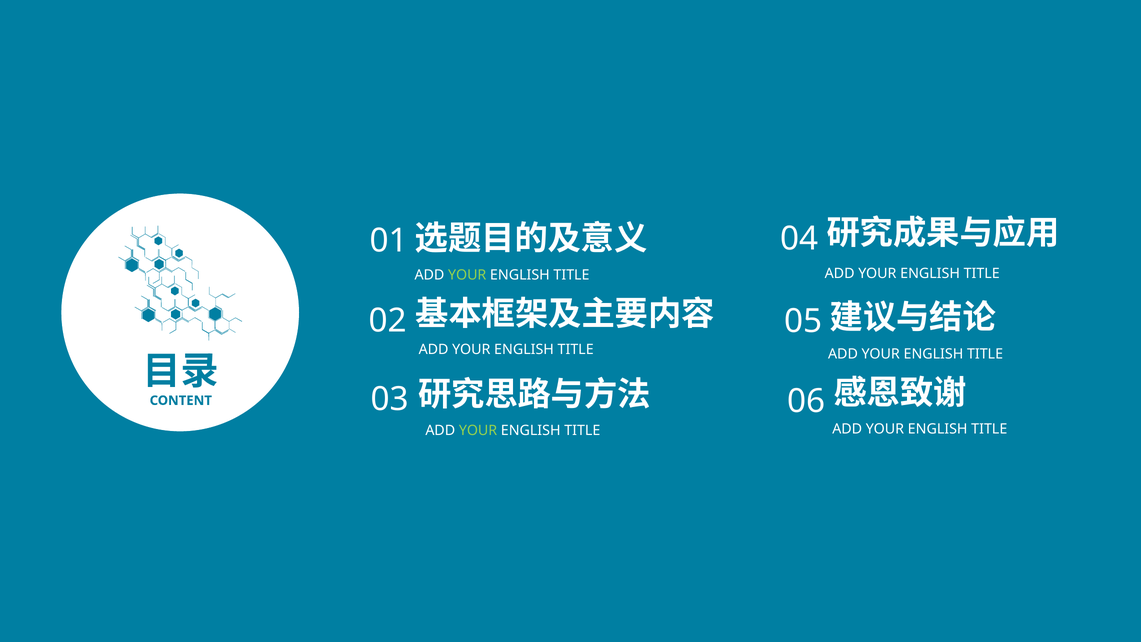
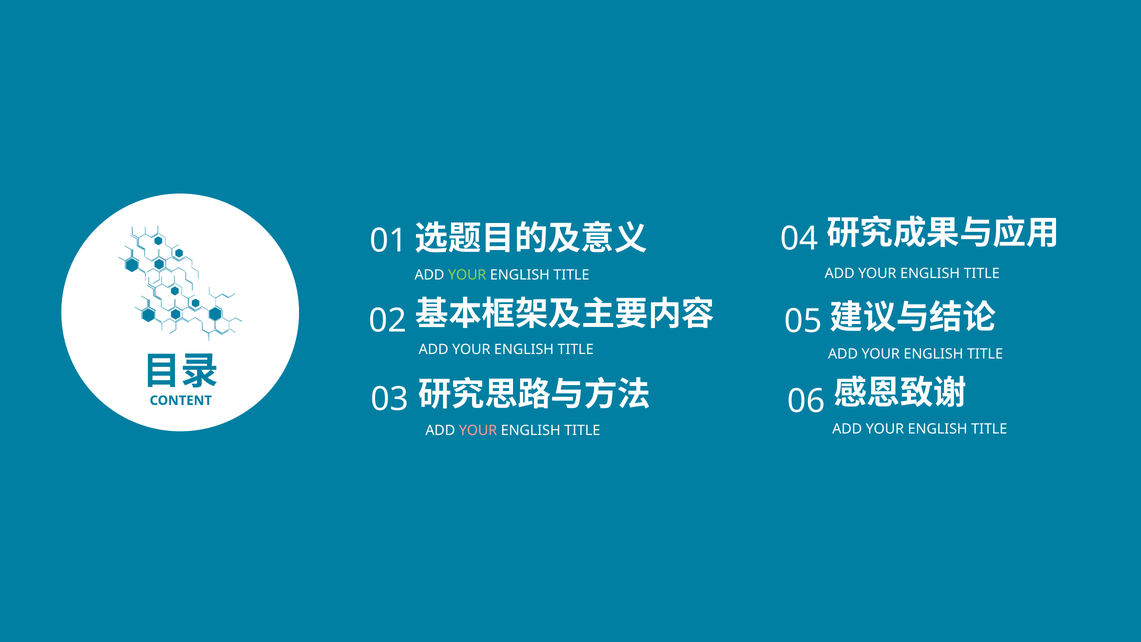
YOUR colour: light green -> pink (478, 431)
